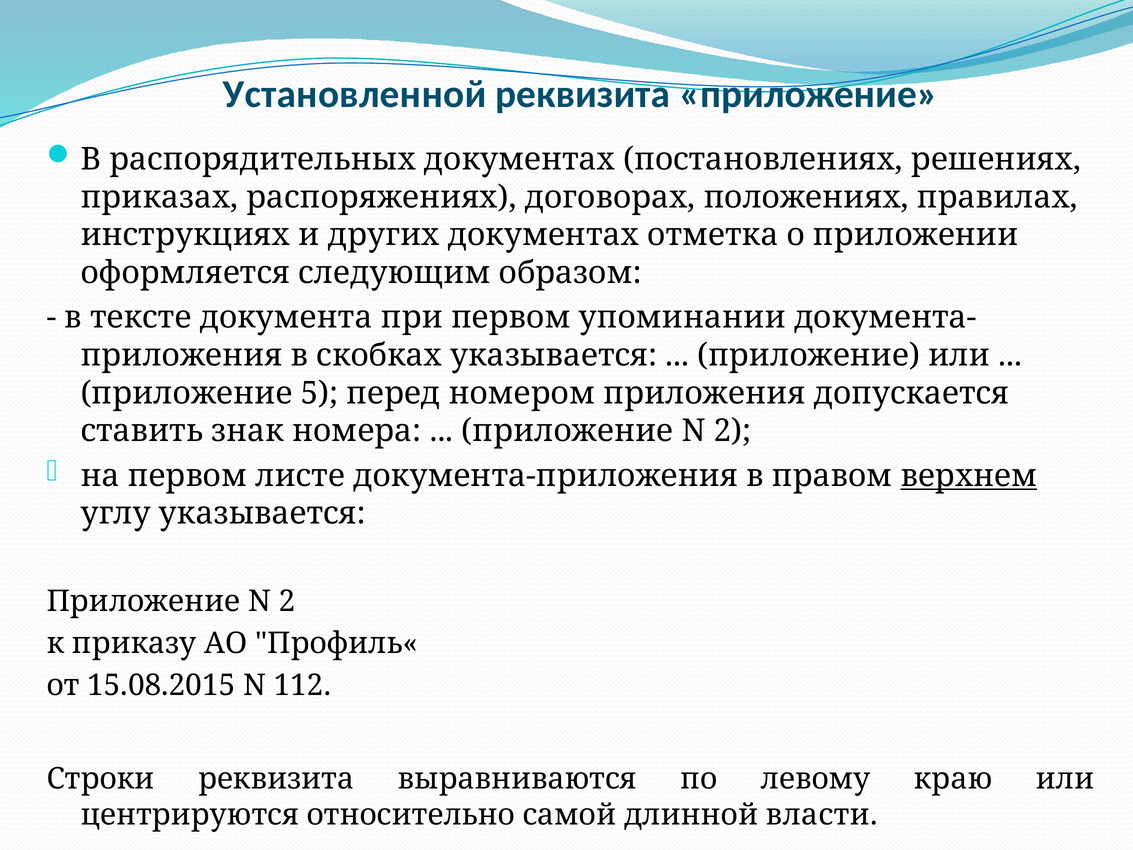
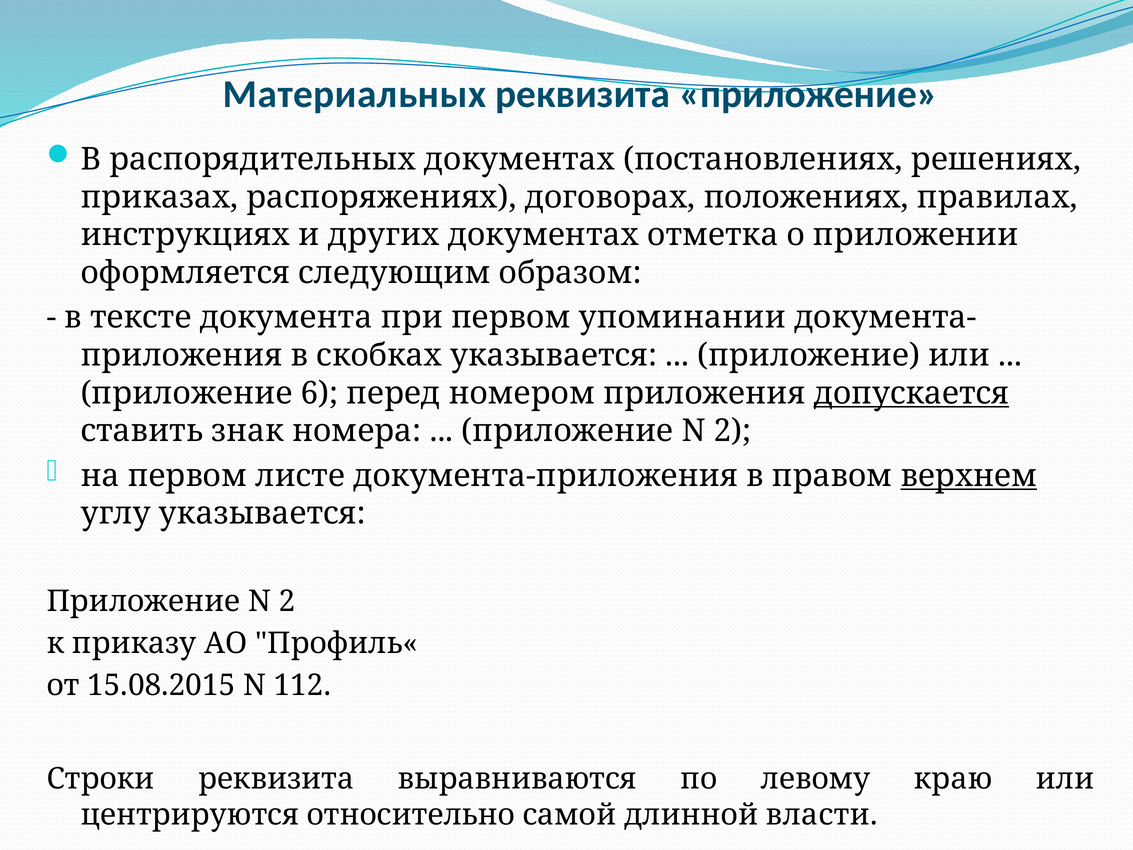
Установленной: Установленной -> Материальных (355, 94)
5: 5 -> 6 (319, 393)
допускается underline: none -> present (911, 393)
